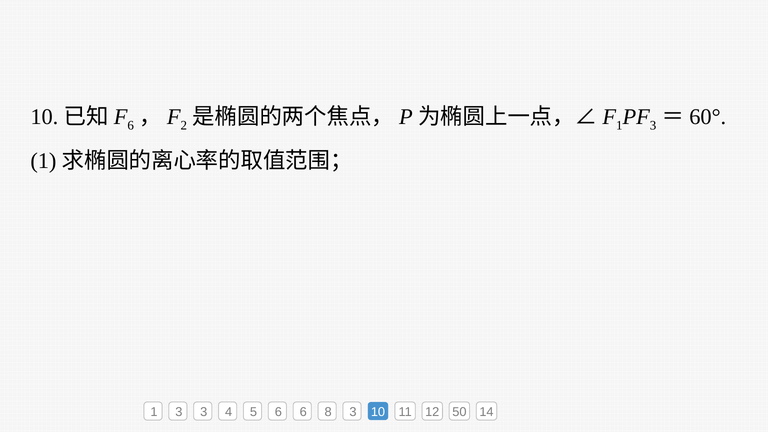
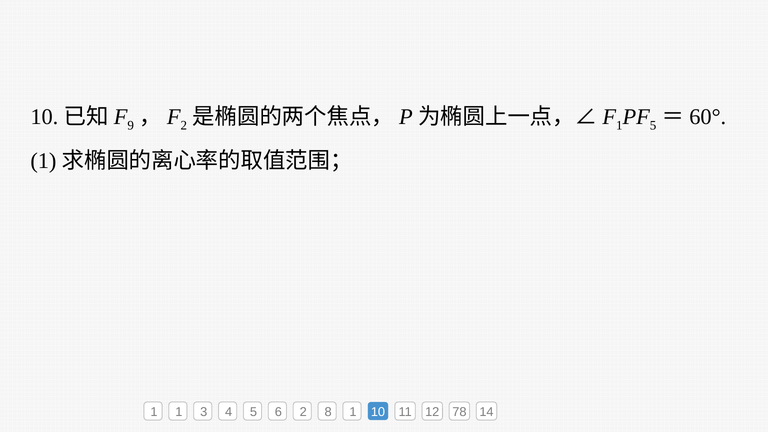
6: 6 -> 9 (131, 125)
3: 3 -> 5 (653, 125)
1 3: 3 -> 1 (179, 412)
6 6: 6 -> 2 (303, 412)
8 3: 3 -> 1 (353, 412)
50: 50 -> 78 (459, 412)
